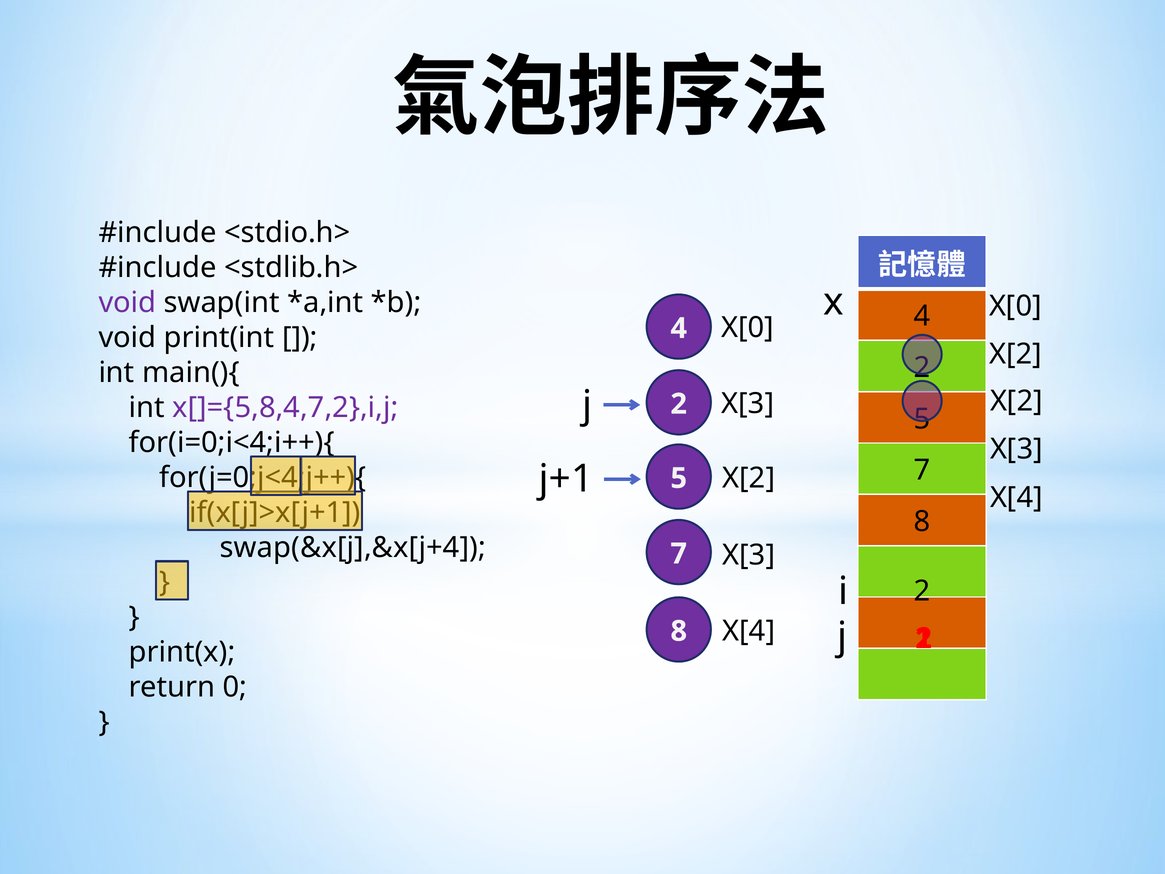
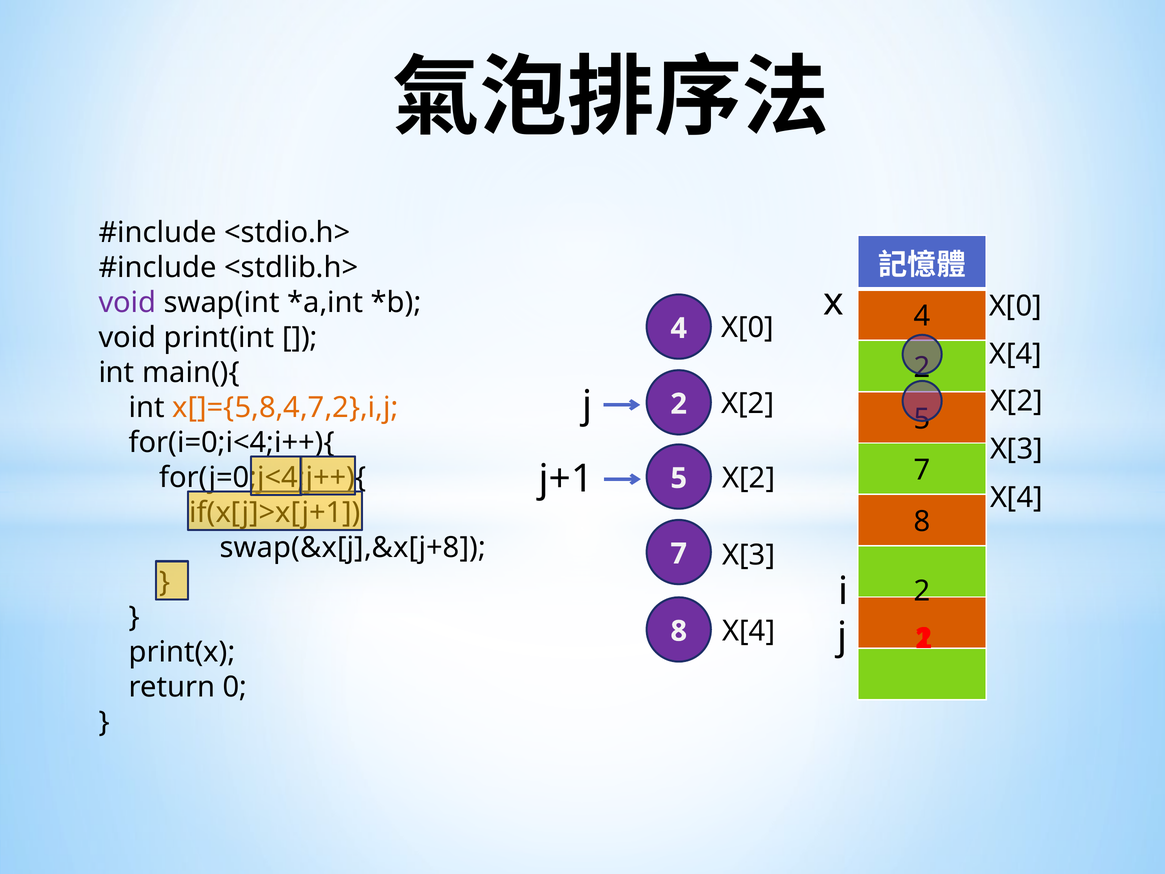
X[2: X[2 -> X[4 (1015, 354)
X[3: X[3 -> X[2 (748, 404)
x[]={5,8,4,7,2},i,j colour: purple -> orange (285, 407)
swap(&x[j],&x[j+4: swap(&x[j],&x[j+4 -> swap(&x[j],&x[j+8 (353, 547)
